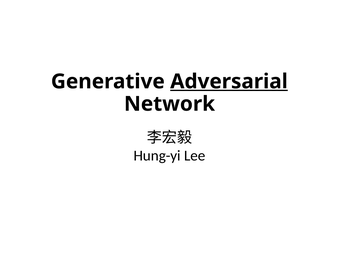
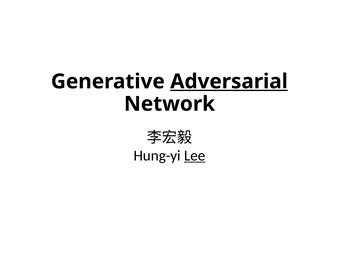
Lee underline: none -> present (195, 156)
